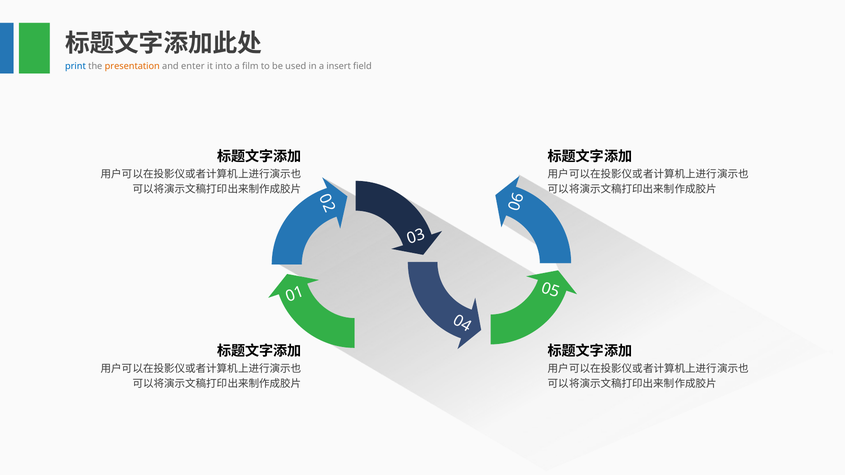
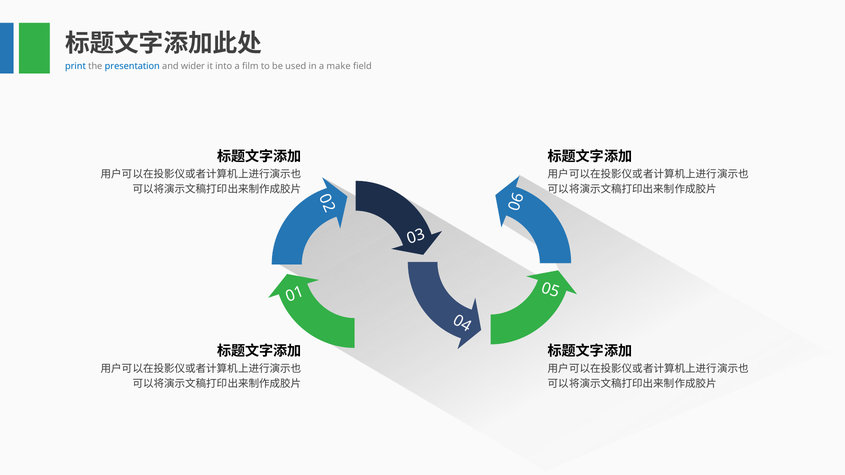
presentation colour: orange -> blue (132, 66)
enter: enter -> wider (193, 66)
insert: insert -> make (339, 66)
